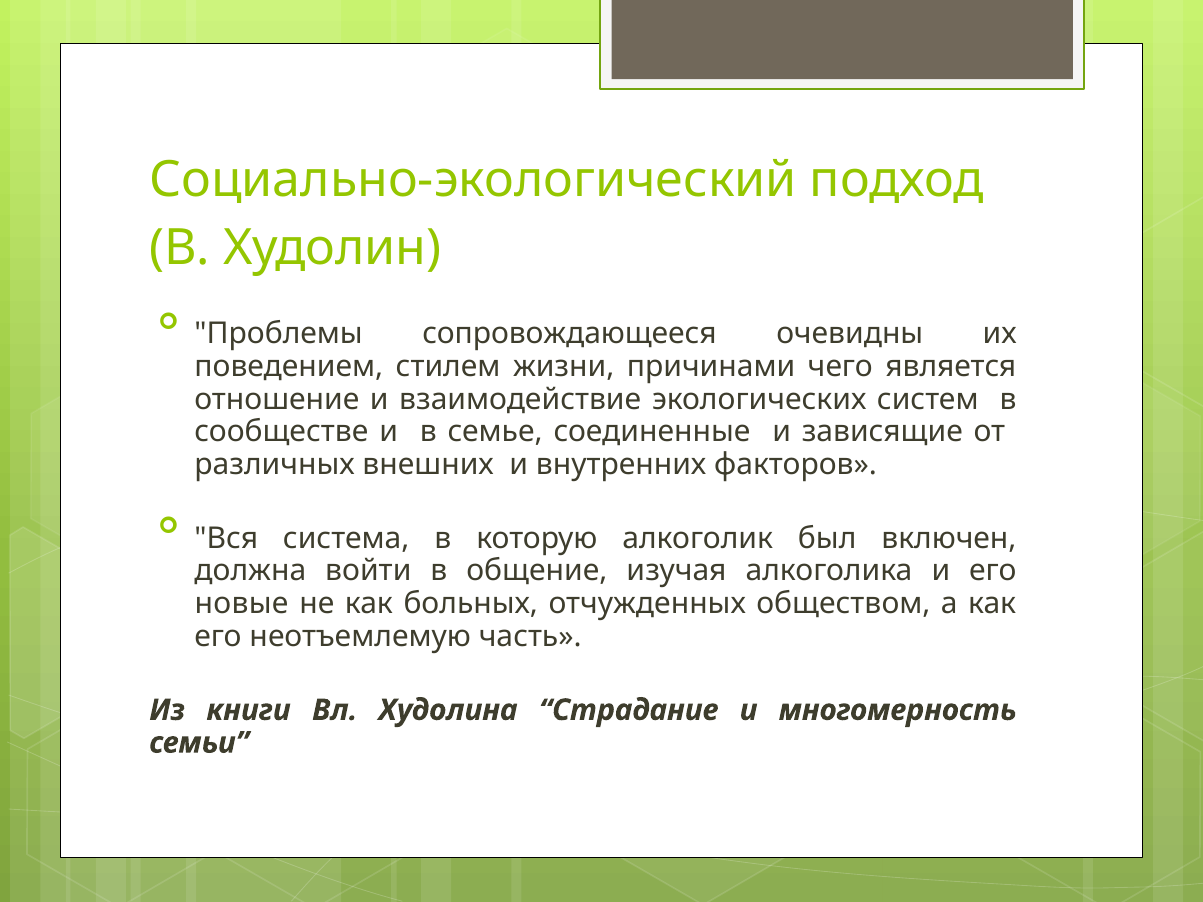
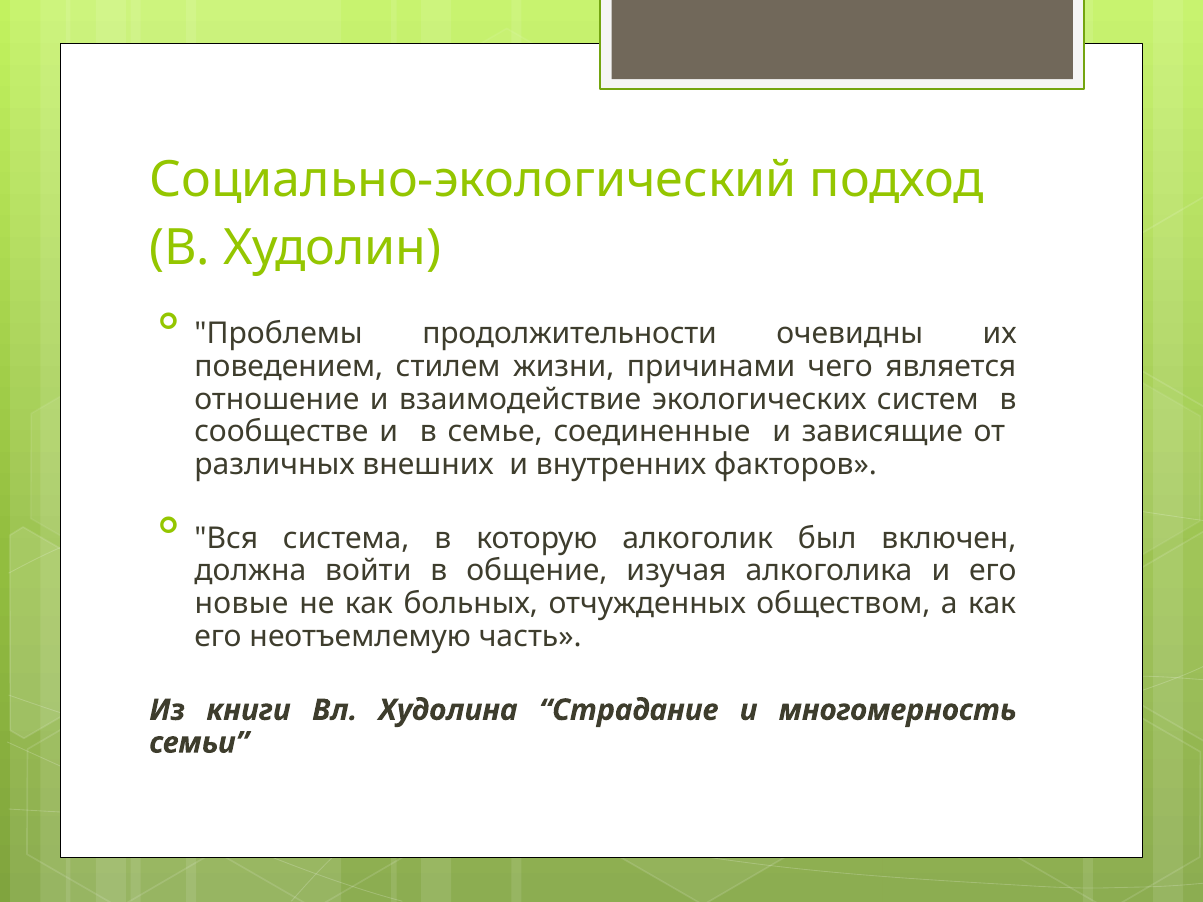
сопровождающееся: сопровождающееся -> продолжительности (570, 334)
